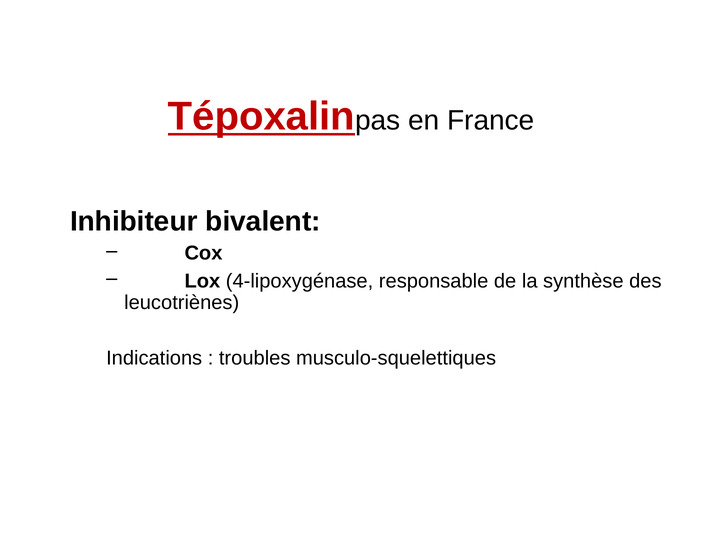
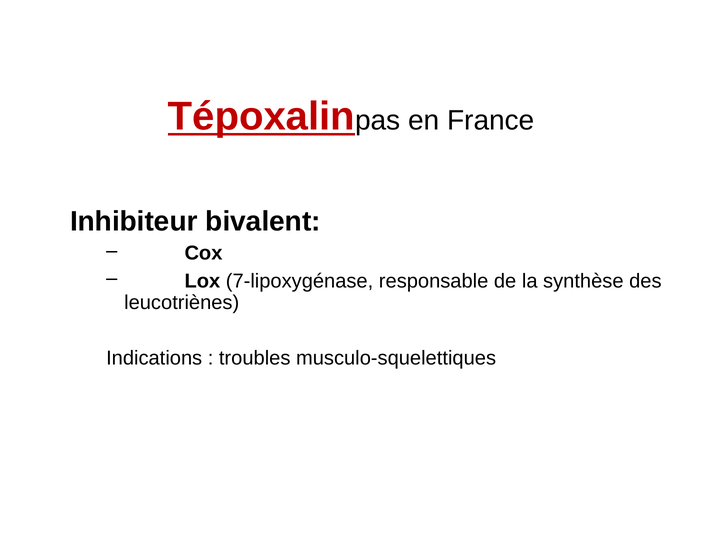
4-lipoxygénase: 4-lipoxygénase -> 7-lipoxygénase (300, 281)
